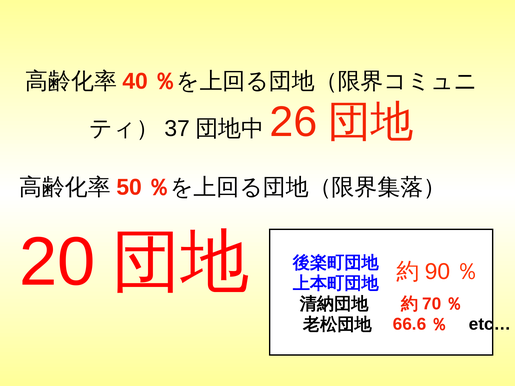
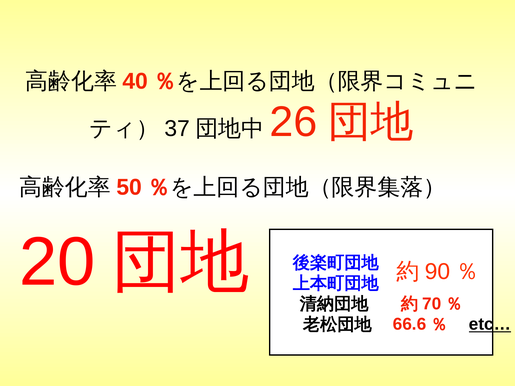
etc… underline: none -> present (490, 325)
